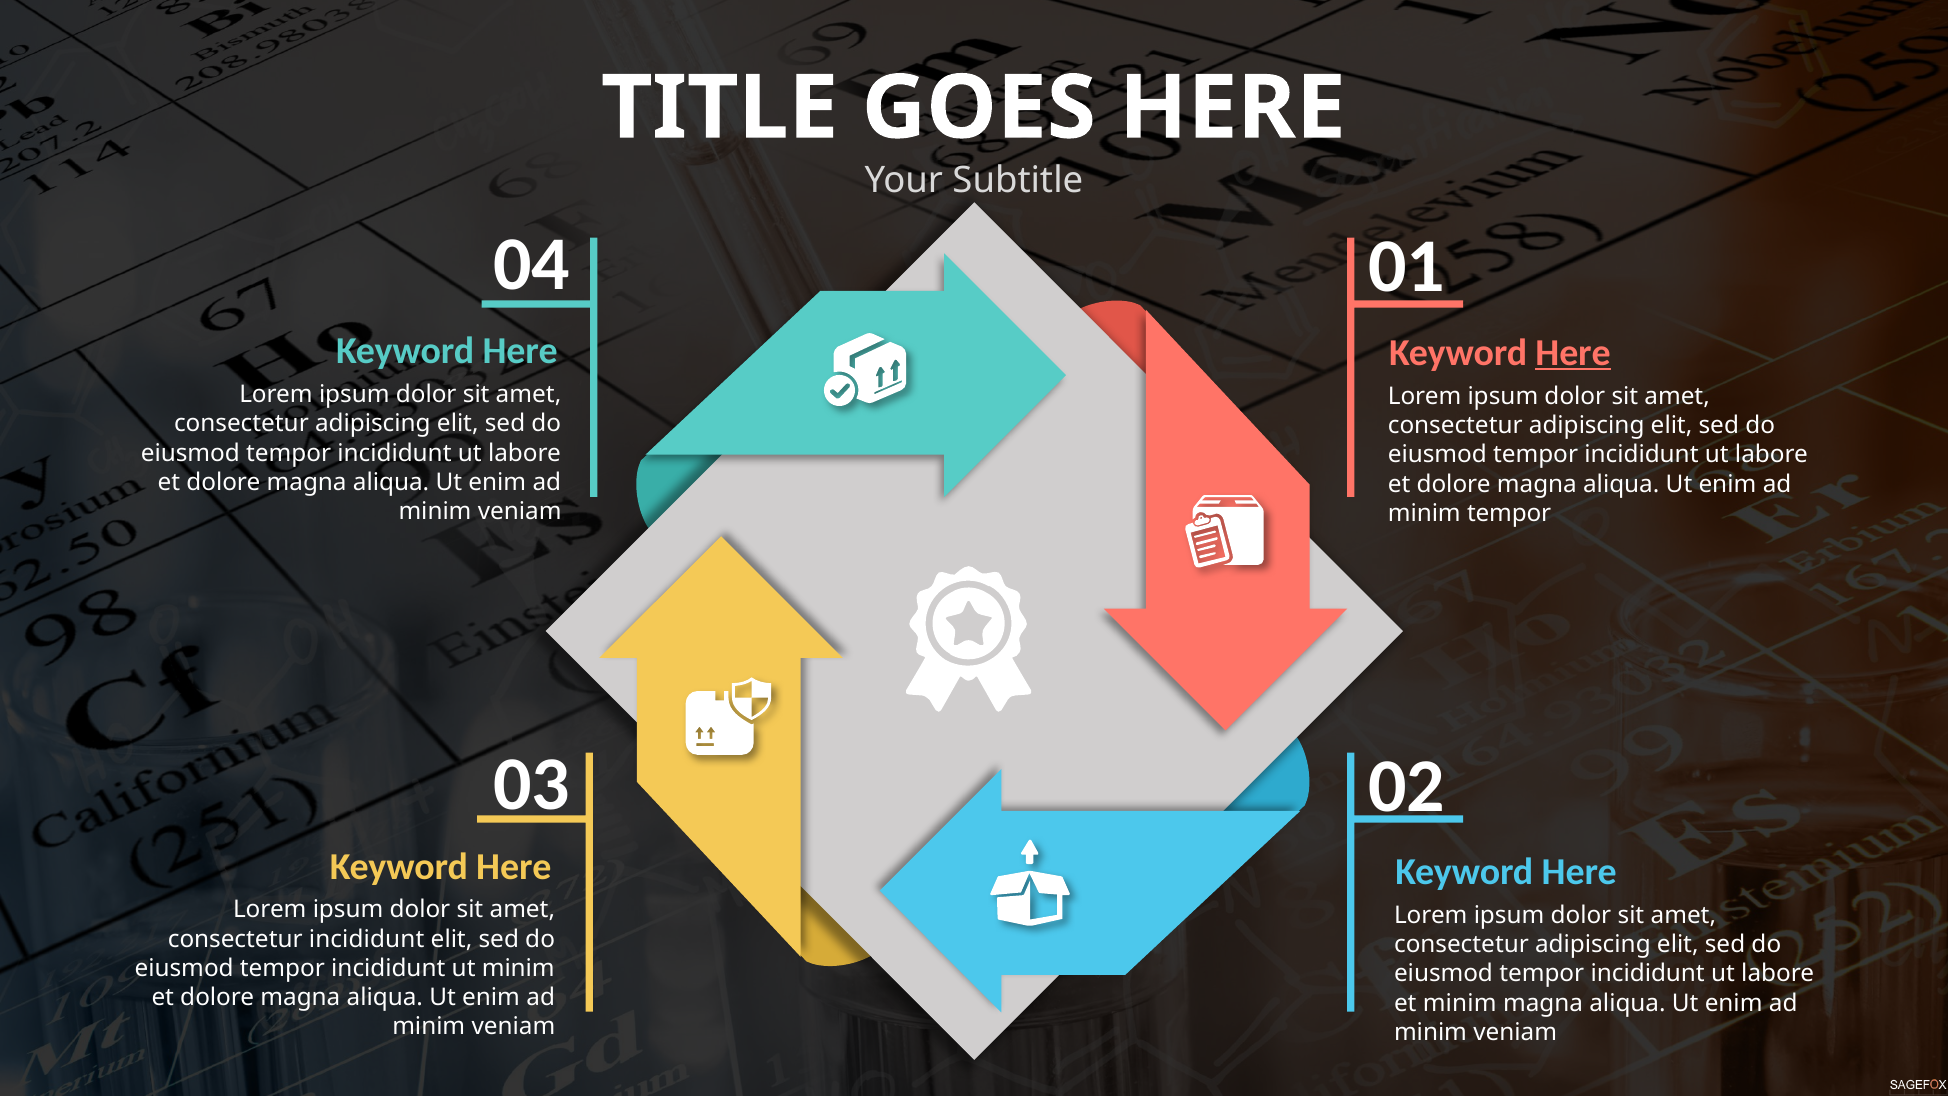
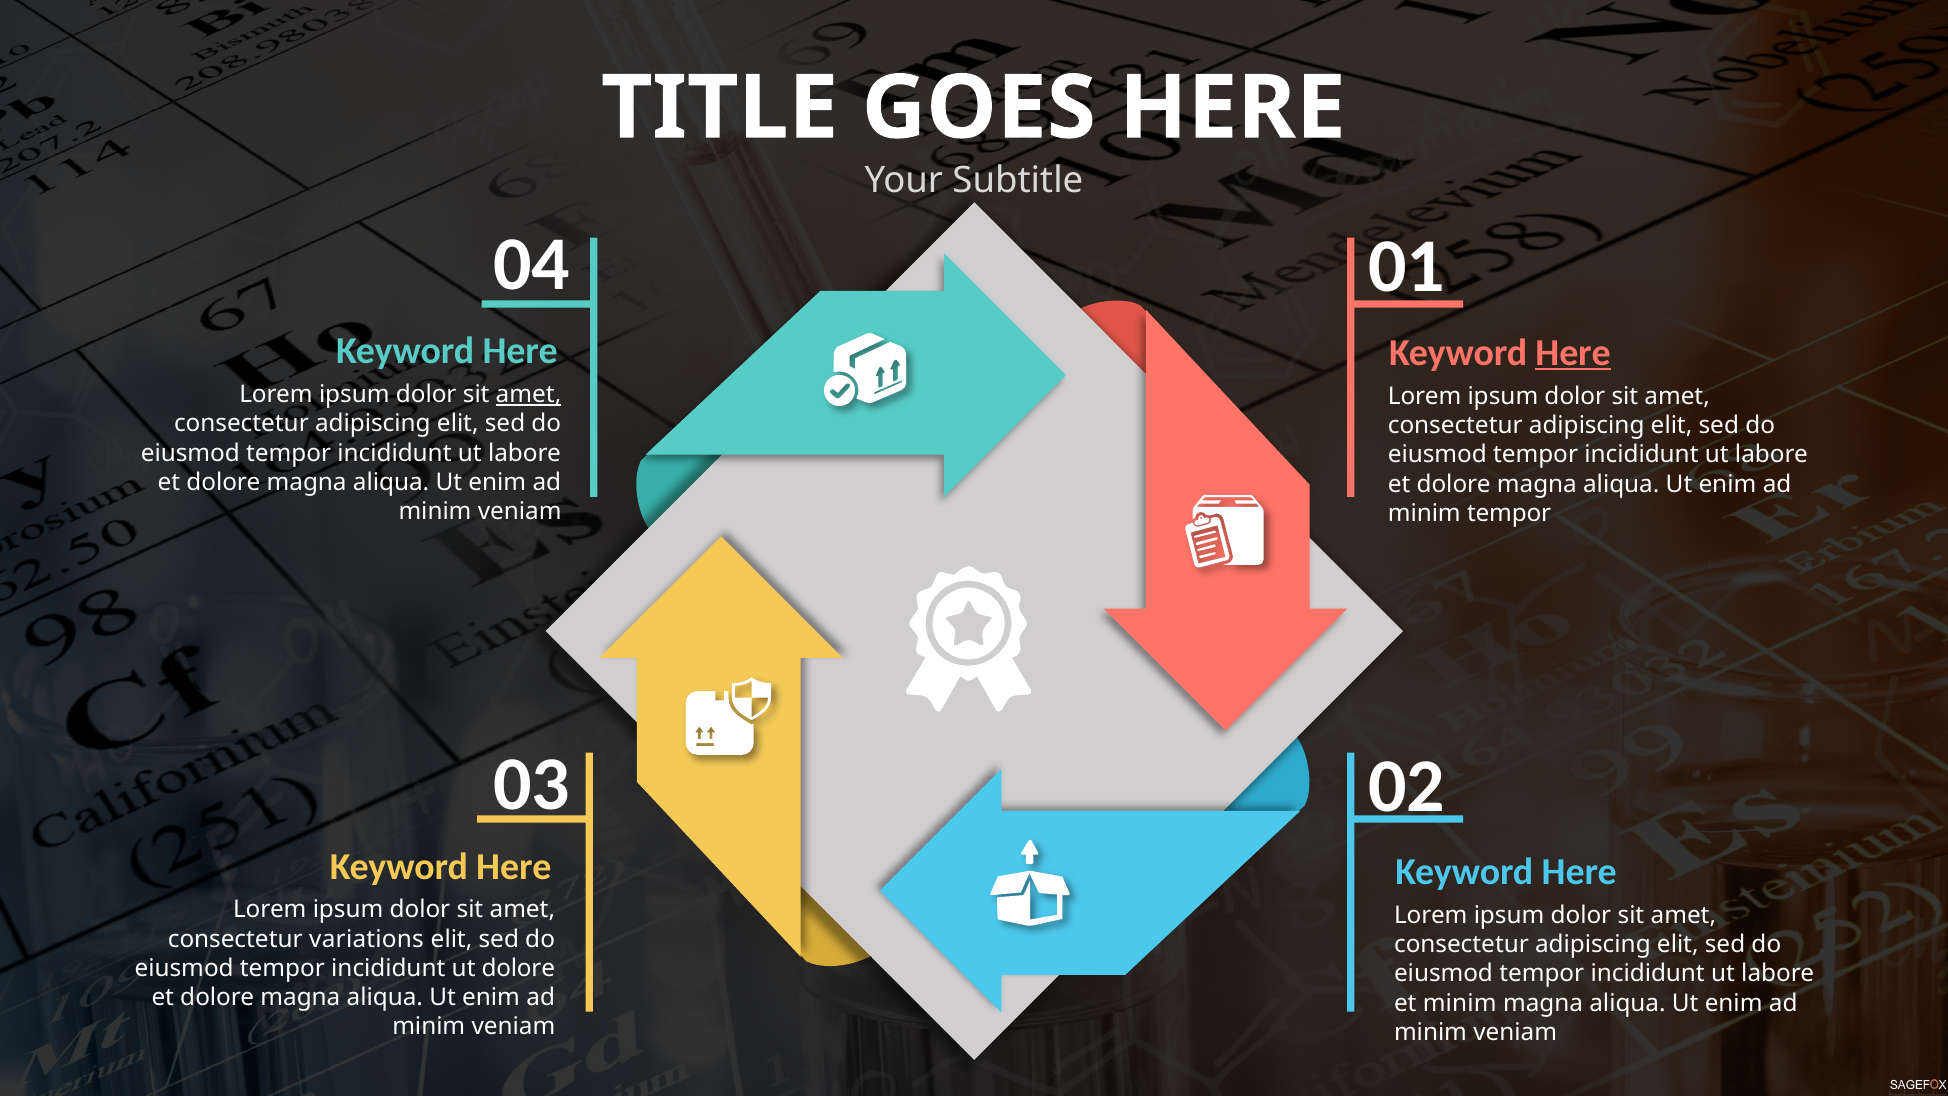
amet underline: none -> present (529, 394)
consectetur incididunt: incididunt -> variations (367, 939)
ut minim: minim -> dolore (518, 968)
